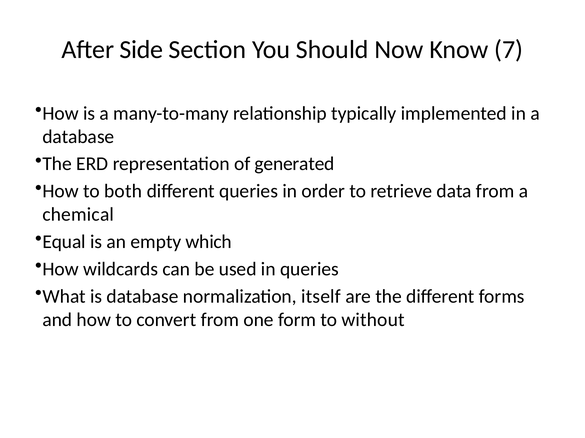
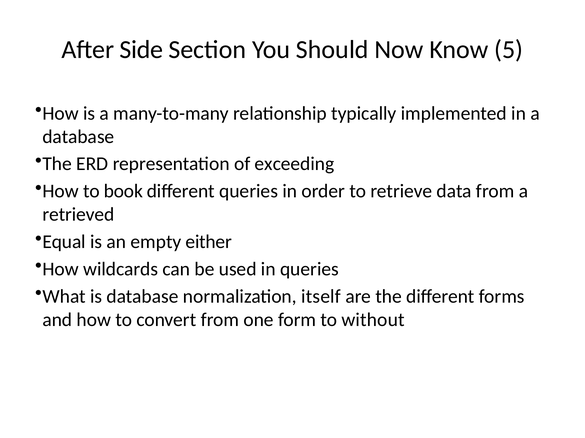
7: 7 -> 5 (509, 50)
generated: generated -> exceeding (294, 164)
both: both -> book (123, 191)
chemical: chemical -> retrieved (78, 215)
which: which -> either (209, 242)
